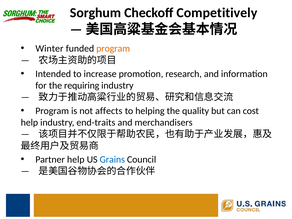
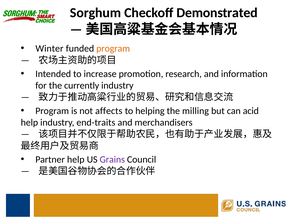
Competitively: Competitively -> Demonstrated (217, 13)
requiring: requiring -> currently (82, 86)
quality: quality -> milling (196, 111)
cost: cost -> acid (251, 111)
Grains colour: blue -> purple (112, 159)
